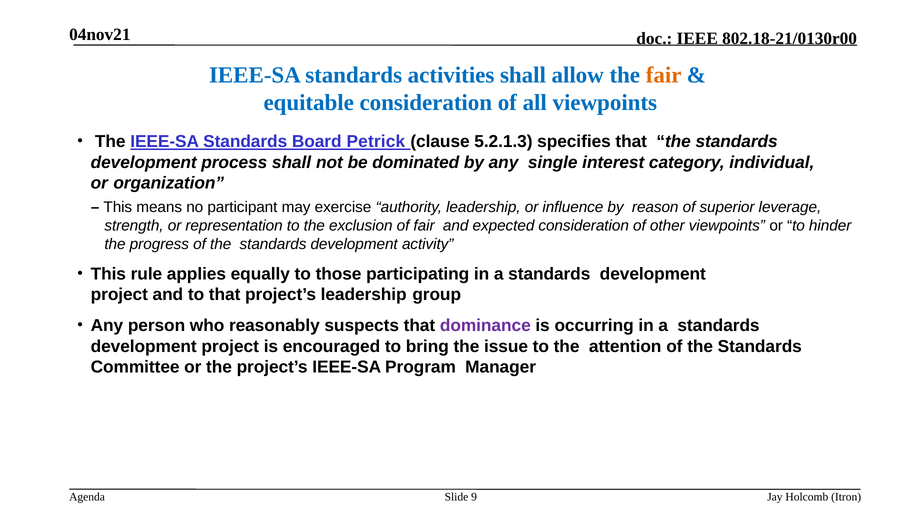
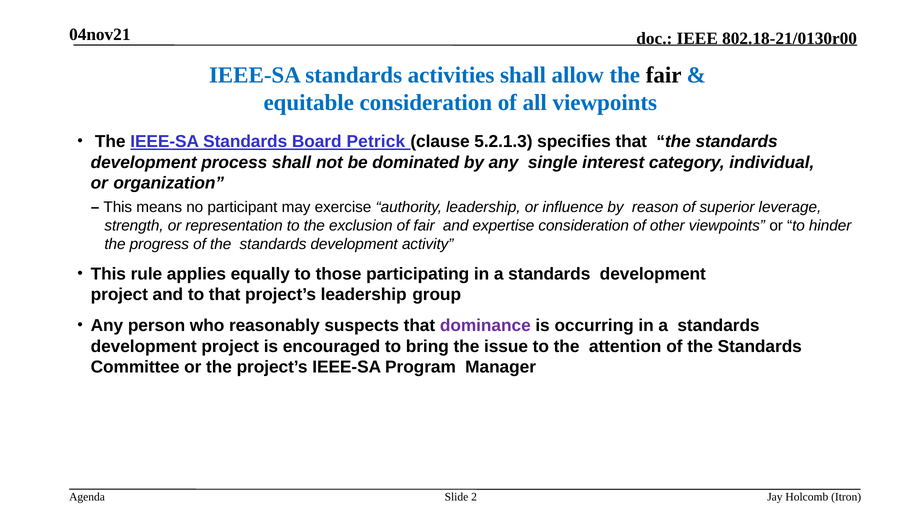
fair colour: orange -> black (664, 75)
expected: expected -> expertise (503, 226)
9: 9 -> 2 (474, 497)
